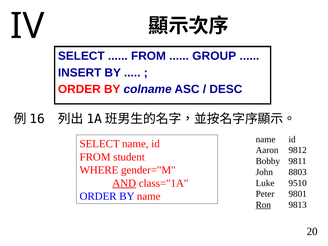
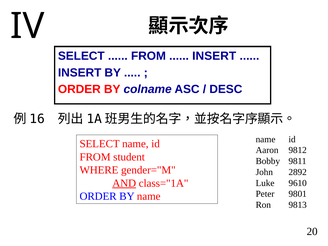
GROUP: GROUP -> INSERT (214, 56)
8803: 8803 -> 2892 (298, 172)
9510: 9510 -> 9610 (298, 183)
Ron underline: present -> none (263, 205)
